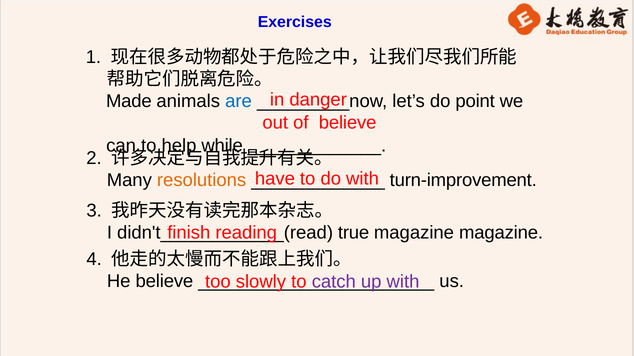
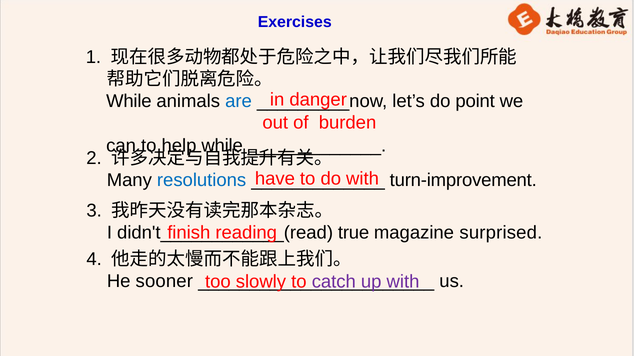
Made: Made -> While (129, 102)
of believe: believe -> burden (348, 123)
resolutions colour: orange -> blue (202, 181)
magazine magazine: magazine -> surprised (501, 233)
He believe: believe -> sooner (164, 282)
